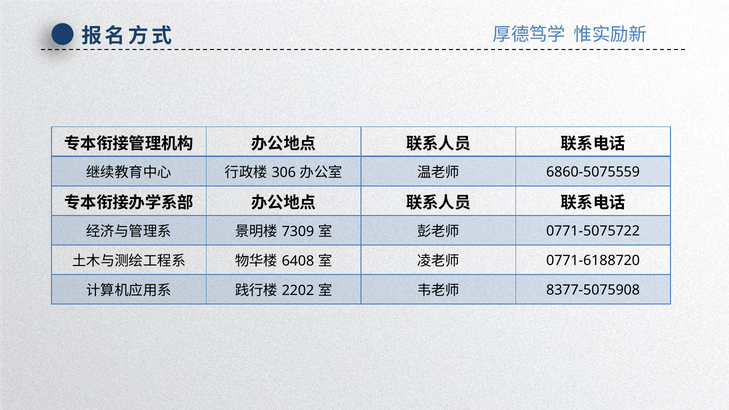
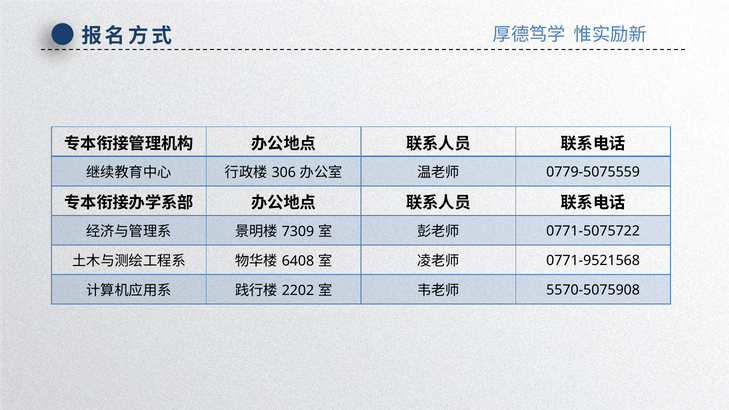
6860-5075559: 6860-5075559 -> 0779-5075559 (593, 172)
0771-6188720: 0771-6188720 -> 0771-9521568 (593, 261)
8377-5075908: 8377-5075908 -> 5570-5075908 (593, 290)
